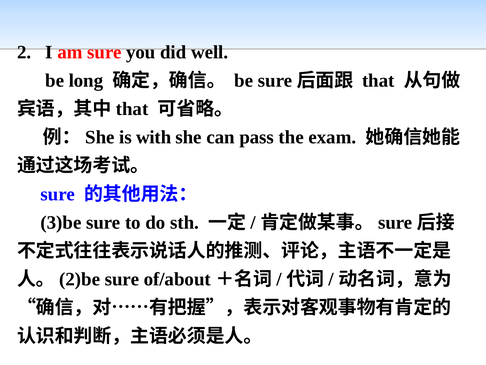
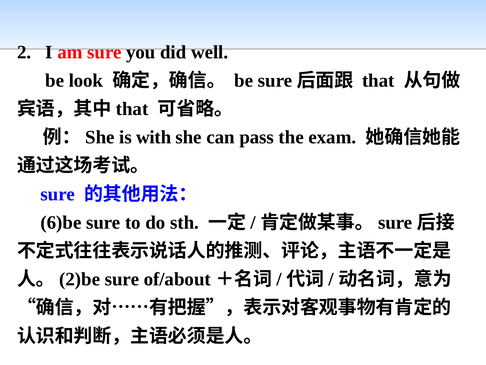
long: long -> look (86, 80)
3)be: 3)be -> 6)be (61, 222)
